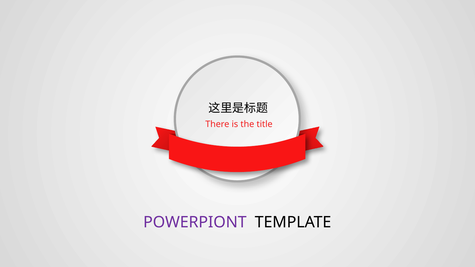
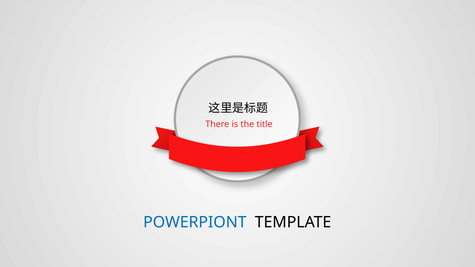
POWERPIONT colour: purple -> blue (195, 222)
